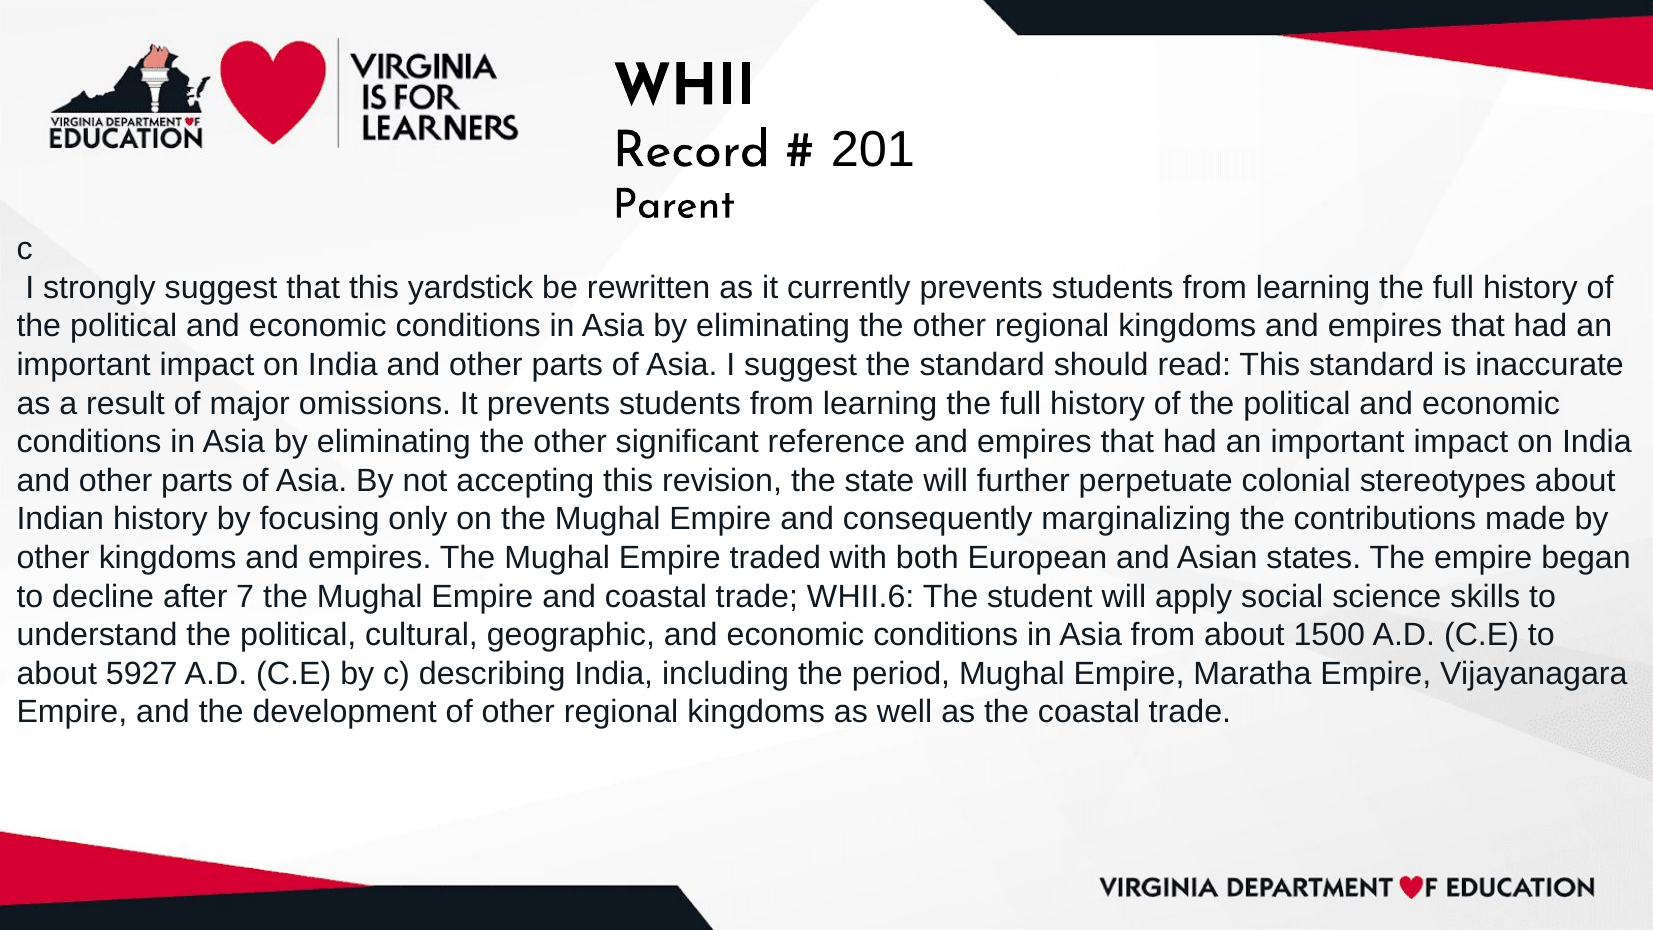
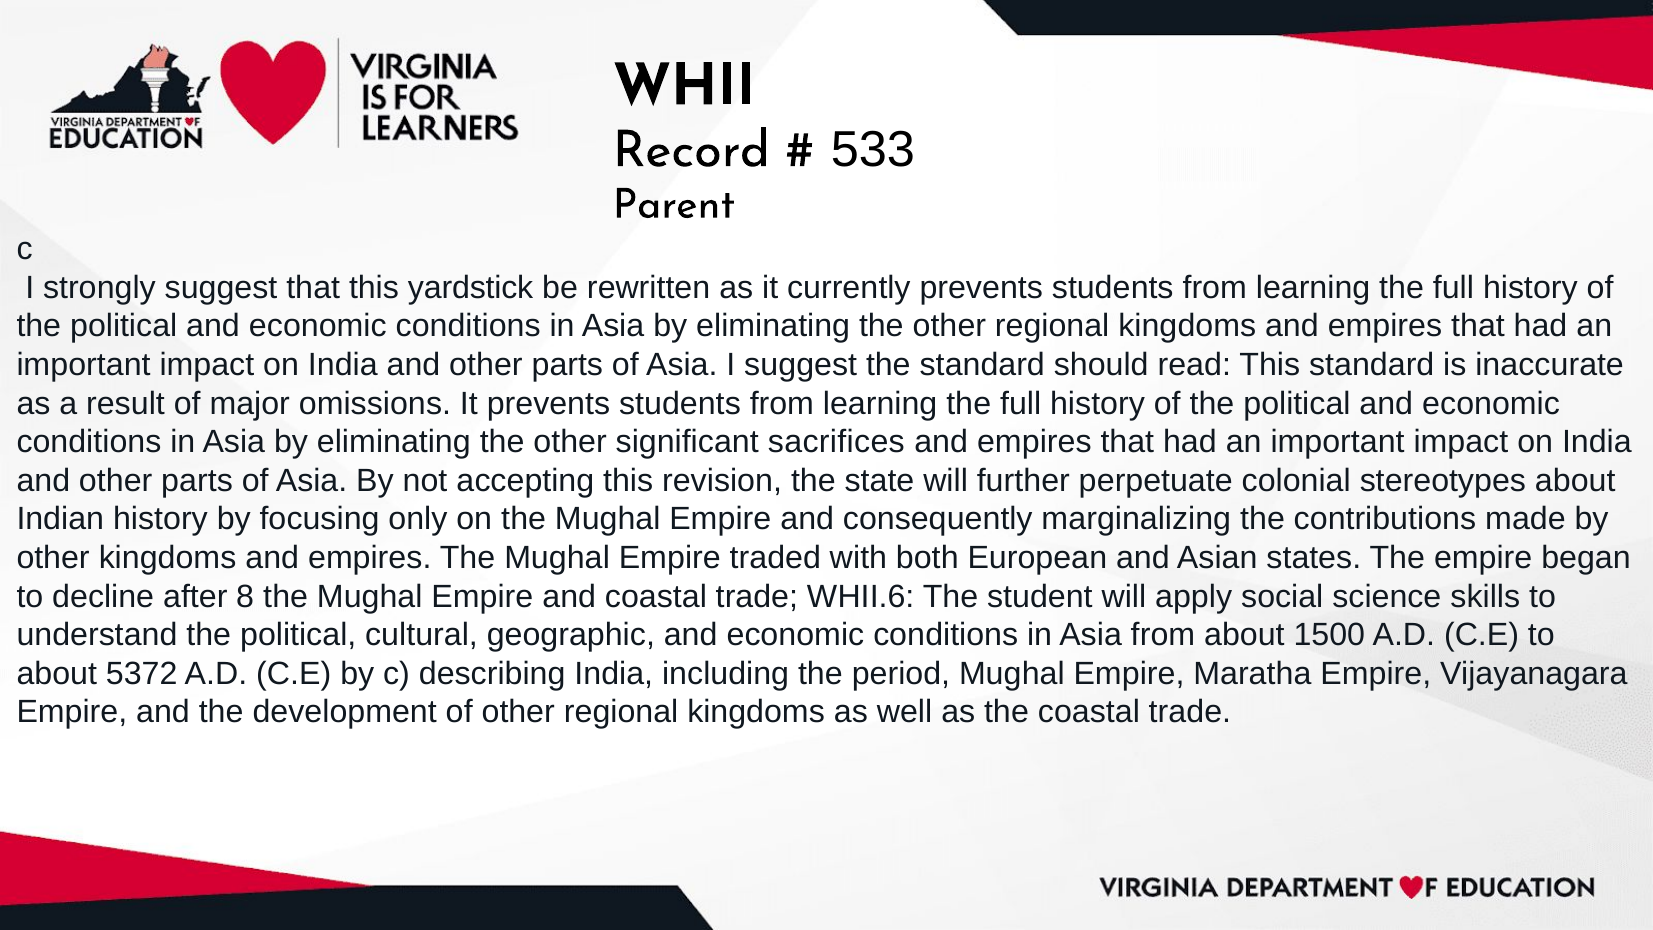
201: 201 -> 533 (873, 150)
reference: reference -> sacrifices (836, 442)
7: 7 -> 8 (245, 596)
5927: 5927 -> 5372 (142, 674)
